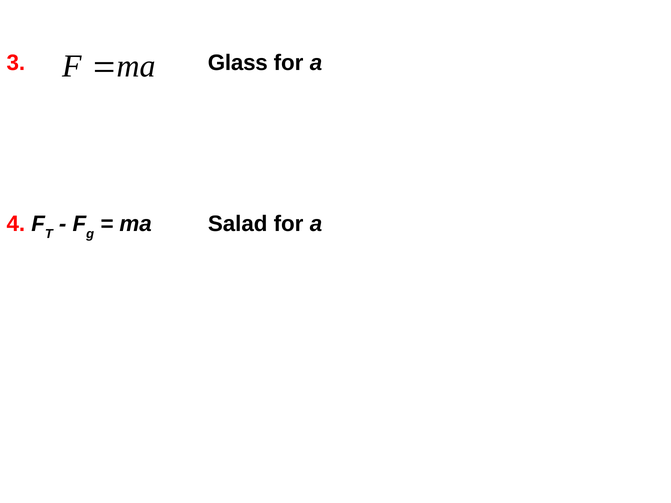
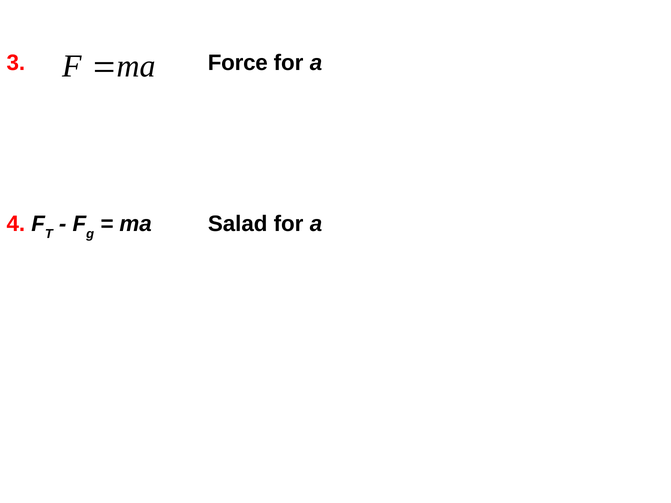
Glass: Glass -> Force (238, 63)
